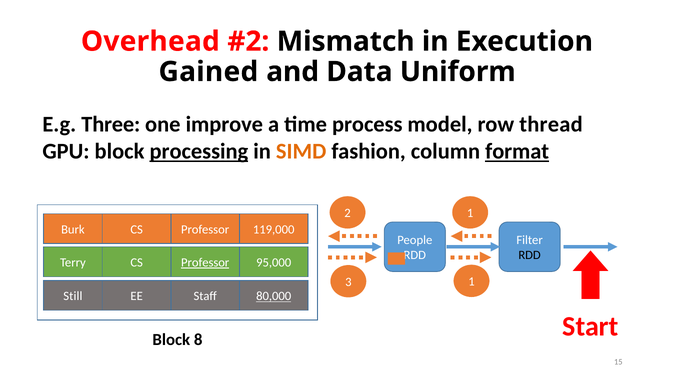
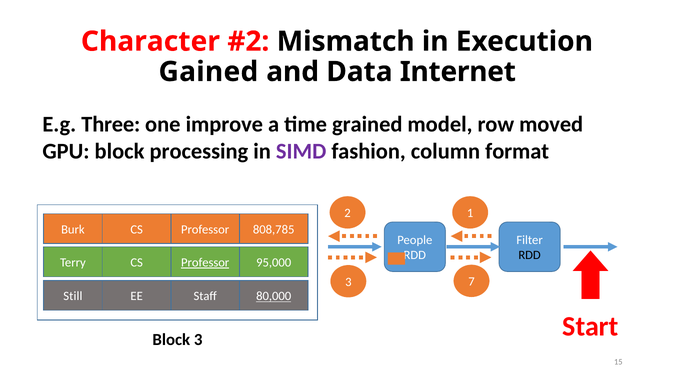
Overhead: Overhead -> Character (150, 41)
Uniform: Uniform -> Internet (458, 72)
process: process -> grained (367, 125)
thread: thread -> moved (551, 125)
processing underline: present -> none (199, 152)
SIMD colour: orange -> purple (301, 152)
format underline: present -> none (517, 152)
119,000: 119,000 -> 808,785 (274, 230)
3 1: 1 -> 7 (471, 282)
Block 8: 8 -> 3 (198, 340)
